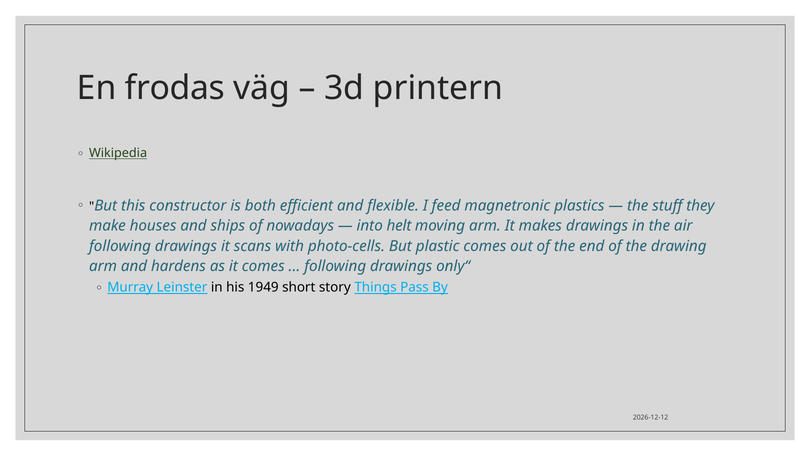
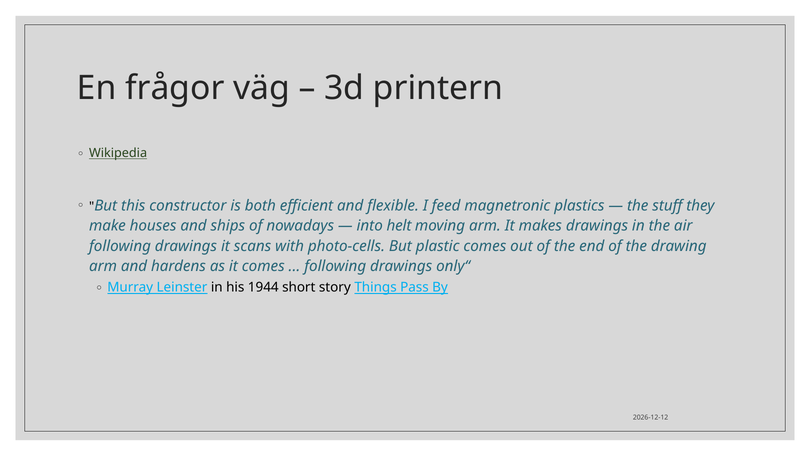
frodas: frodas -> frågor (175, 88)
1949: 1949 -> 1944 (263, 287)
